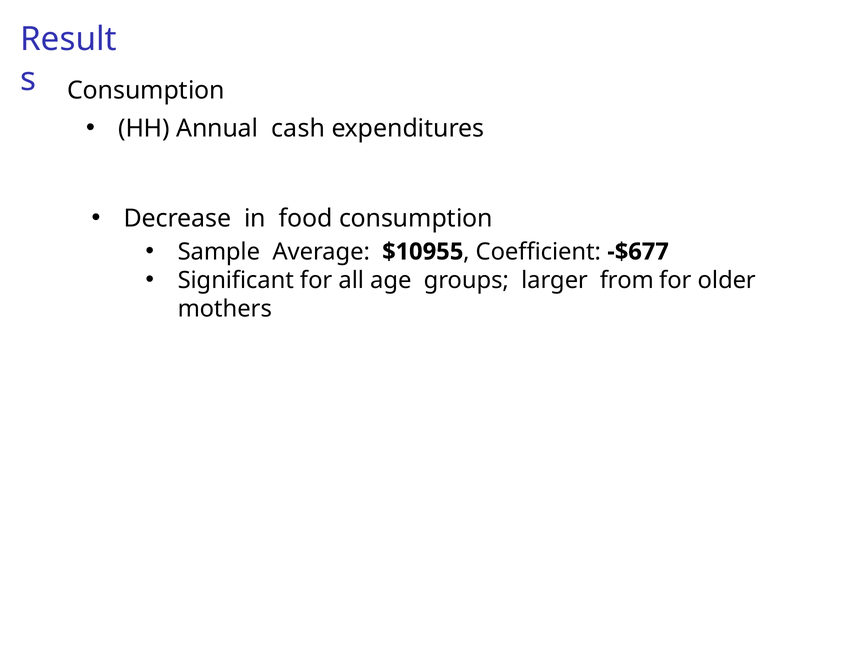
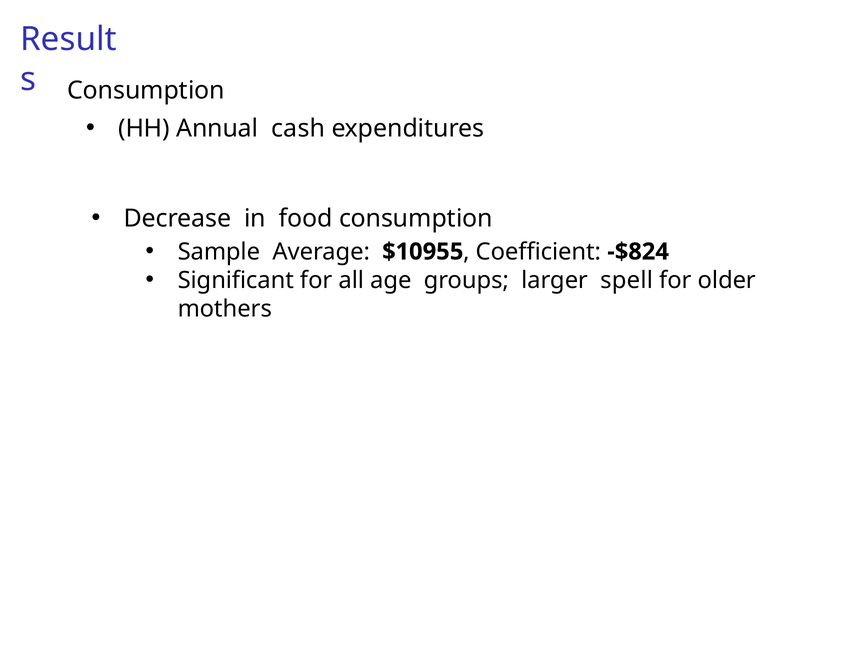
-$677: -$677 -> -$824 (638, 251)
from: from -> spell (627, 280)
